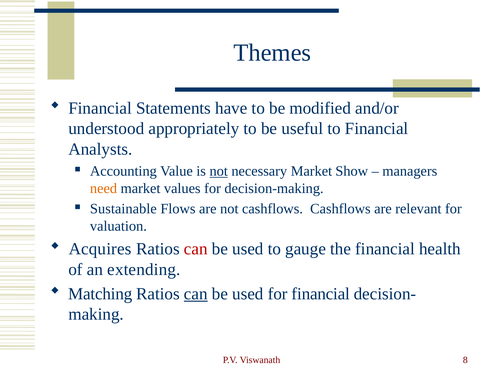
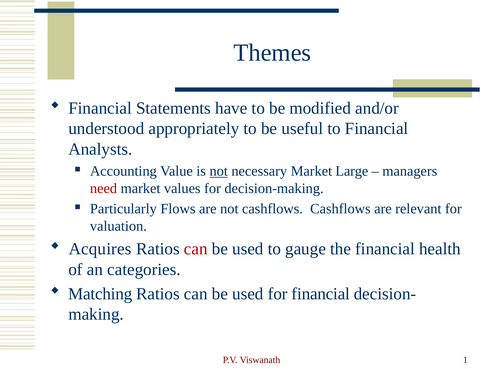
Show: Show -> Large (352, 171)
need colour: orange -> red (104, 188)
Sustainable: Sustainable -> Particularly (123, 209)
extending: extending -> categories (144, 269)
can underline: present -> none (196, 294)
8: 8 -> 1 (465, 360)
